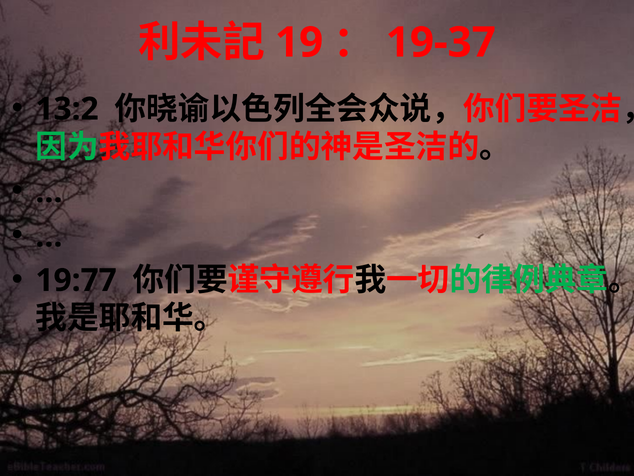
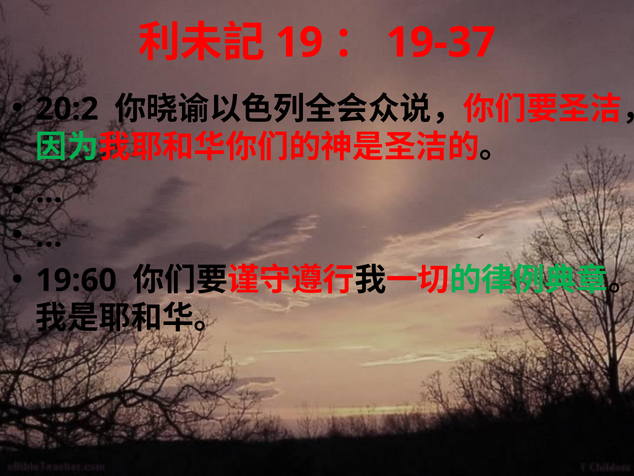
13:2: 13:2 -> 20:2 (67, 109)
19:77: 19:77 -> 19:60 (76, 280)
